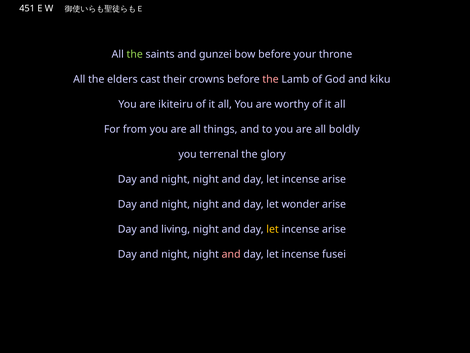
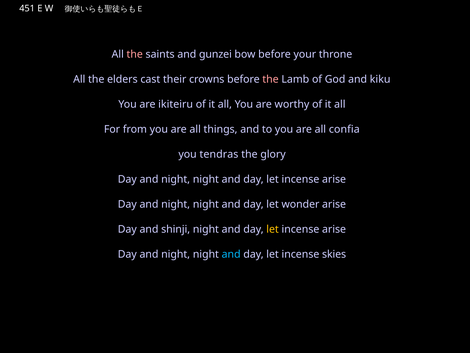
the colour: light green -> pink (135, 54)
boldly: boldly -> confia (344, 129)
terrenal: terrenal -> tendras (219, 154)
living: living -> shinji (176, 229)
and colour: pink -> light blue (231, 254)
fusei: fusei -> skies (334, 254)
